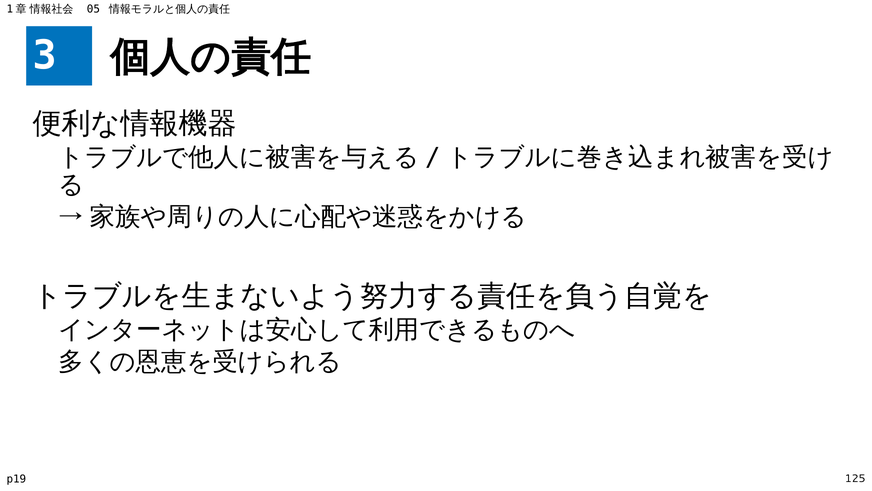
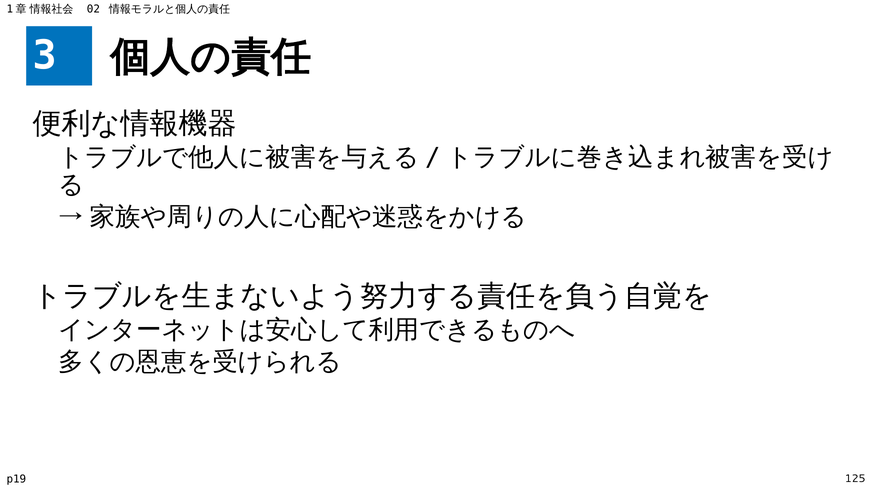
05: 05 -> 02 (93, 9)
